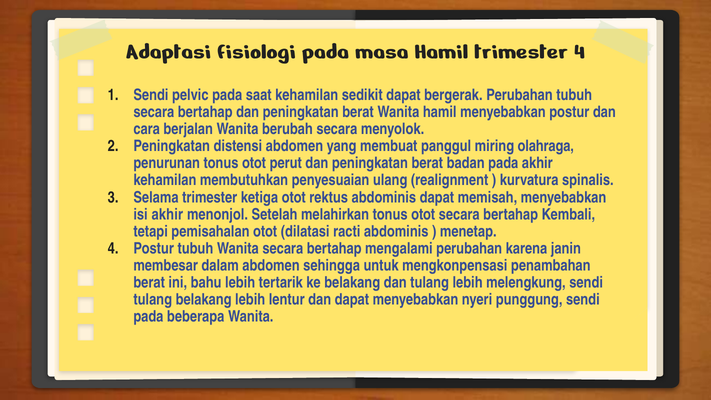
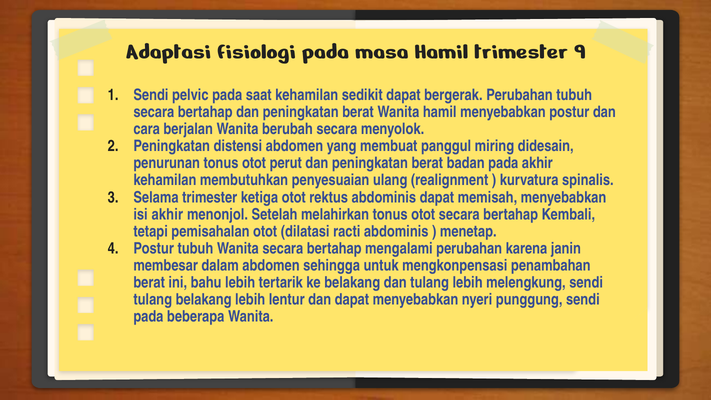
trimester 4: 4 -> 9 (580, 51)
olahraga: olahraga -> didesain (546, 146)
